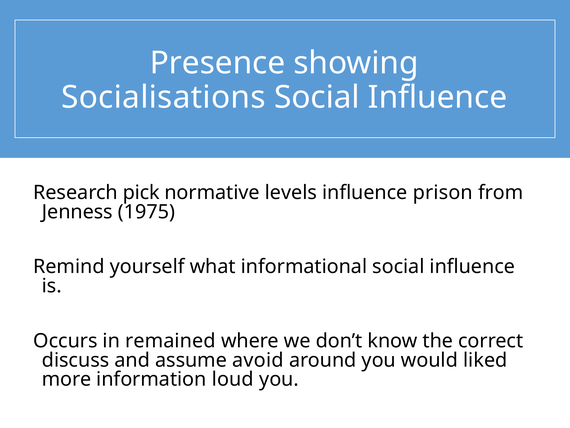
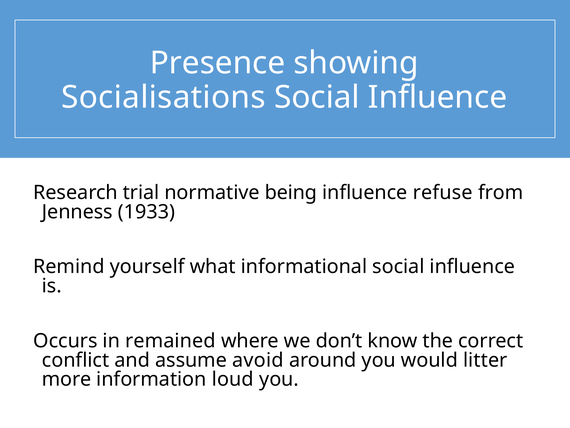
pick: pick -> trial (141, 192)
levels: levels -> being (291, 192)
prison: prison -> refuse (443, 192)
1975: 1975 -> 1933 (146, 212)
discuss: discuss -> conflict (76, 360)
liked: liked -> litter (485, 360)
